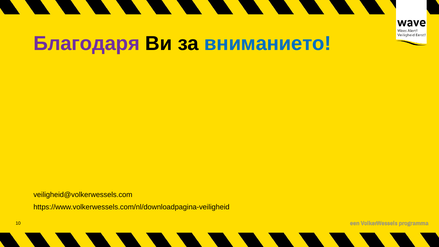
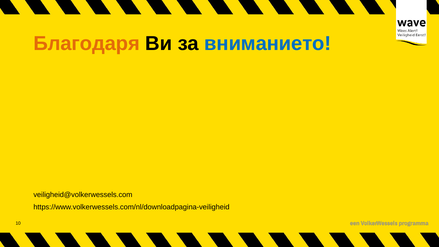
Благодаря colour: purple -> orange (87, 44)
